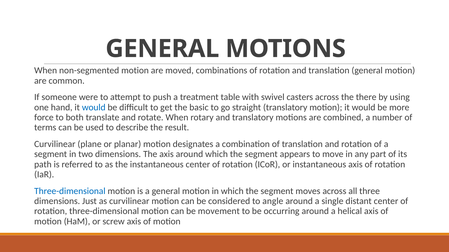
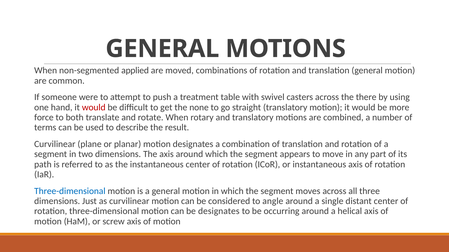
non-segmented motion: motion -> applied (135, 71)
would colour: blue -> red (94, 108)
basic: basic -> none (199, 108)
be movement: movement -> designates (219, 212)
